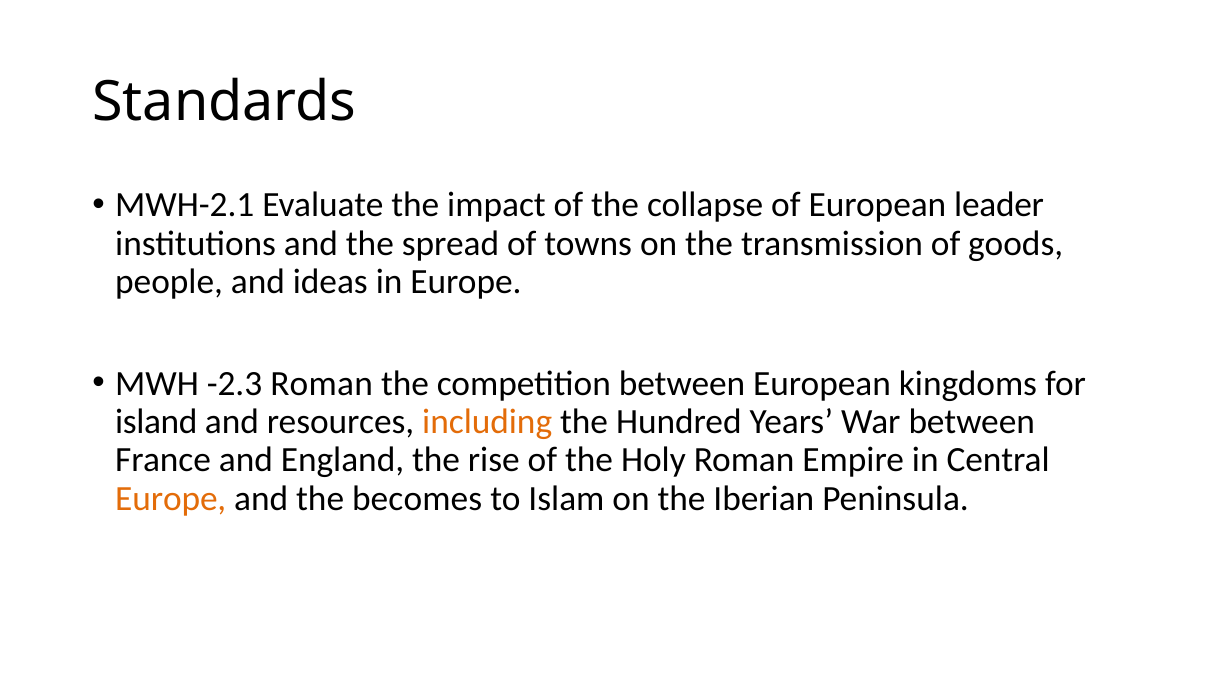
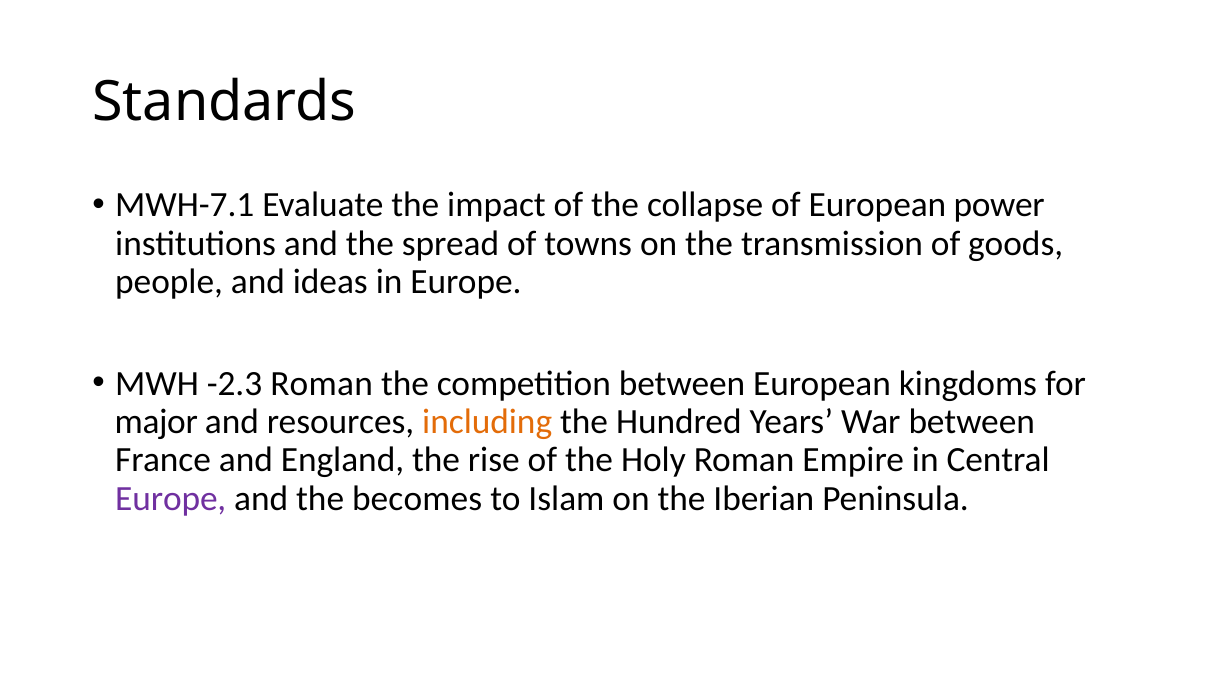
MWH-2.1: MWH-2.1 -> MWH-7.1 (185, 205)
leader: leader -> power (999, 205)
island: island -> major (156, 421)
Europe colour: orange -> purple (171, 498)
